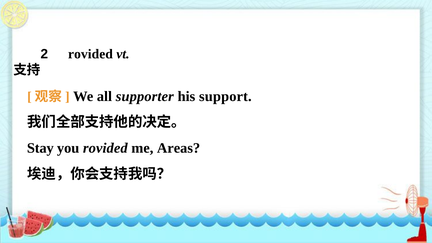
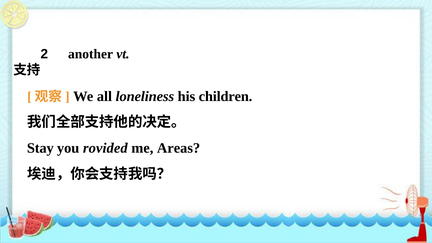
2 rovided: rovided -> another (91, 54)
supporter: supporter -> loneliness (145, 96)
support: support -> children (226, 96)
